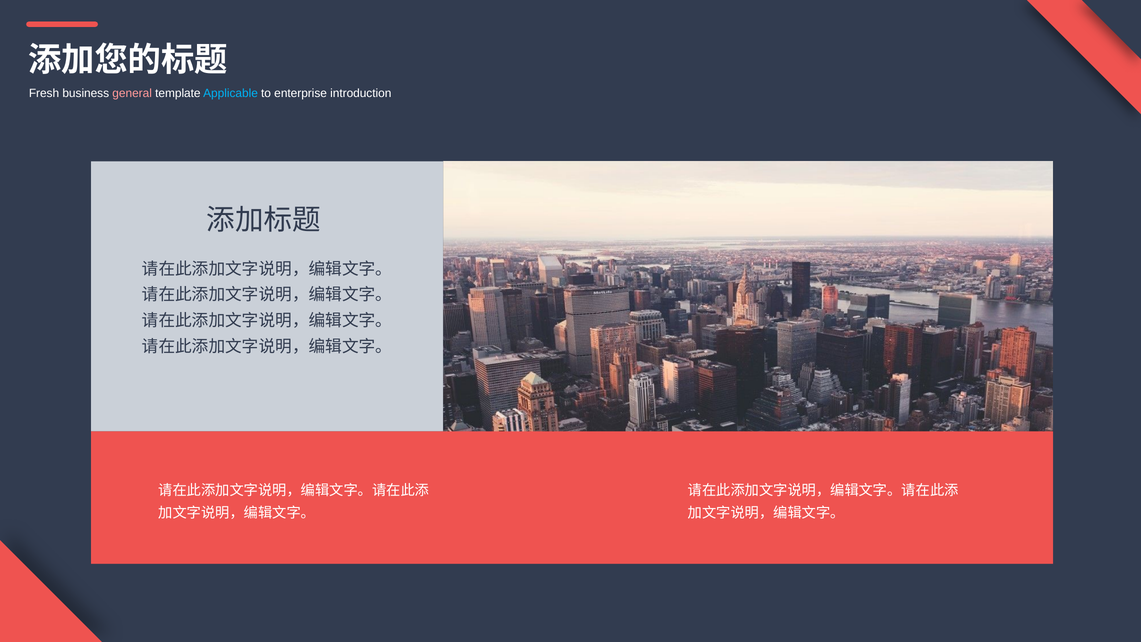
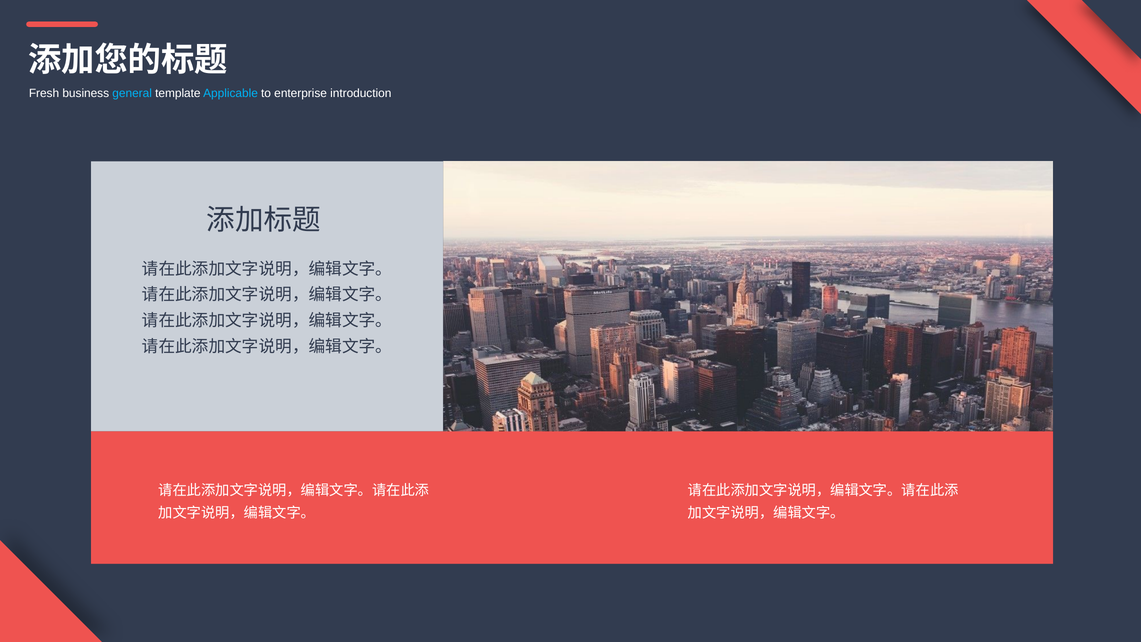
general colour: pink -> light blue (132, 93)
